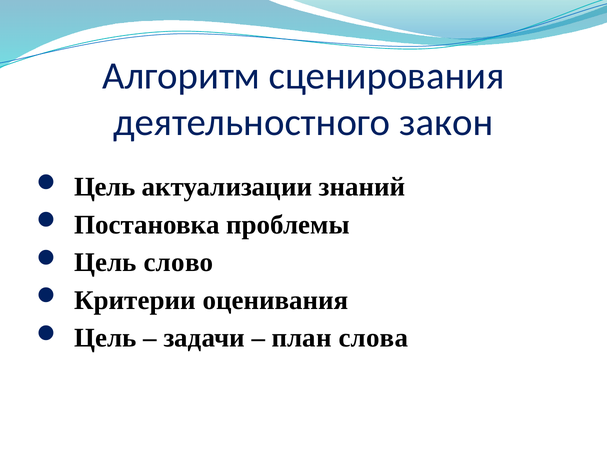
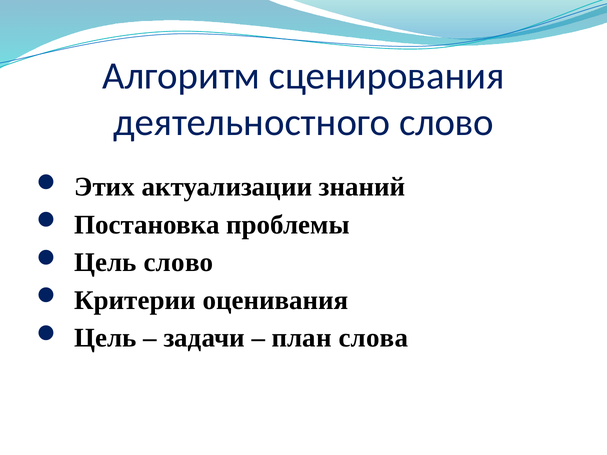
деятельностного закон: закон -> слово (446, 122)
Цель: Цель -> Этих (105, 187)
